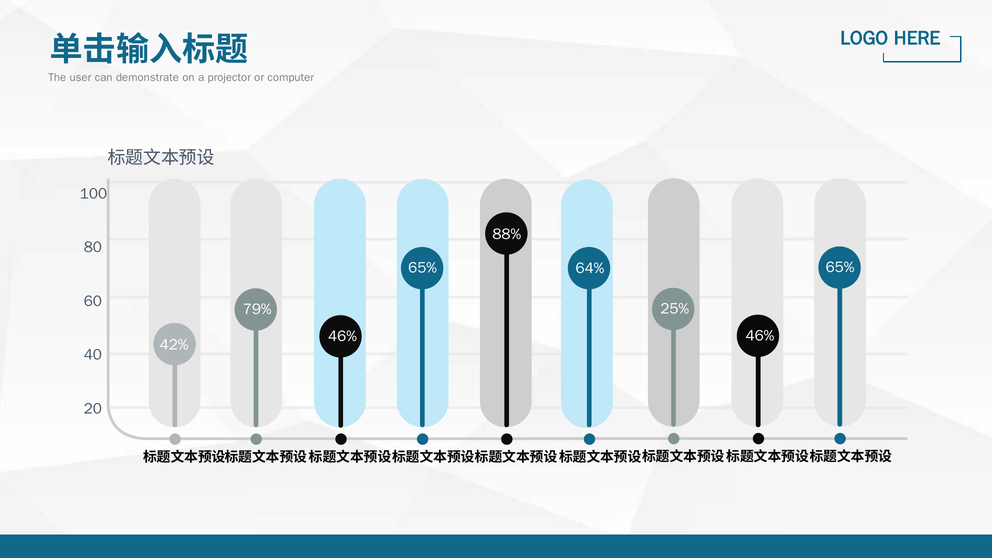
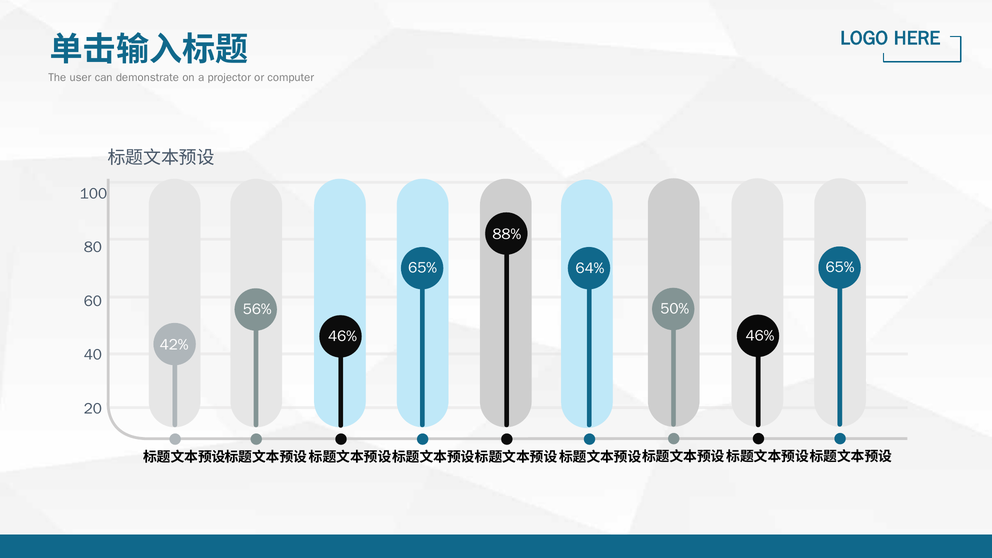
25%: 25% -> 50% (675, 309)
79%: 79% -> 56% (257, 309)
